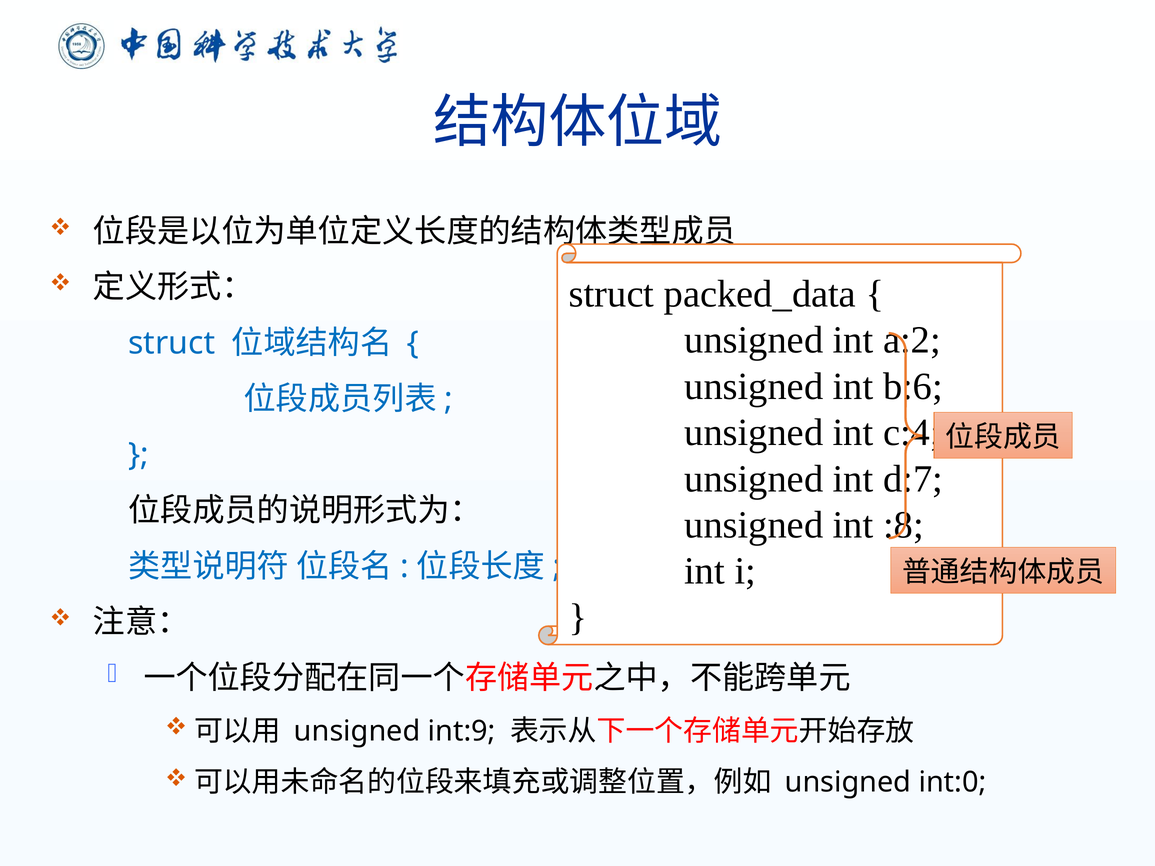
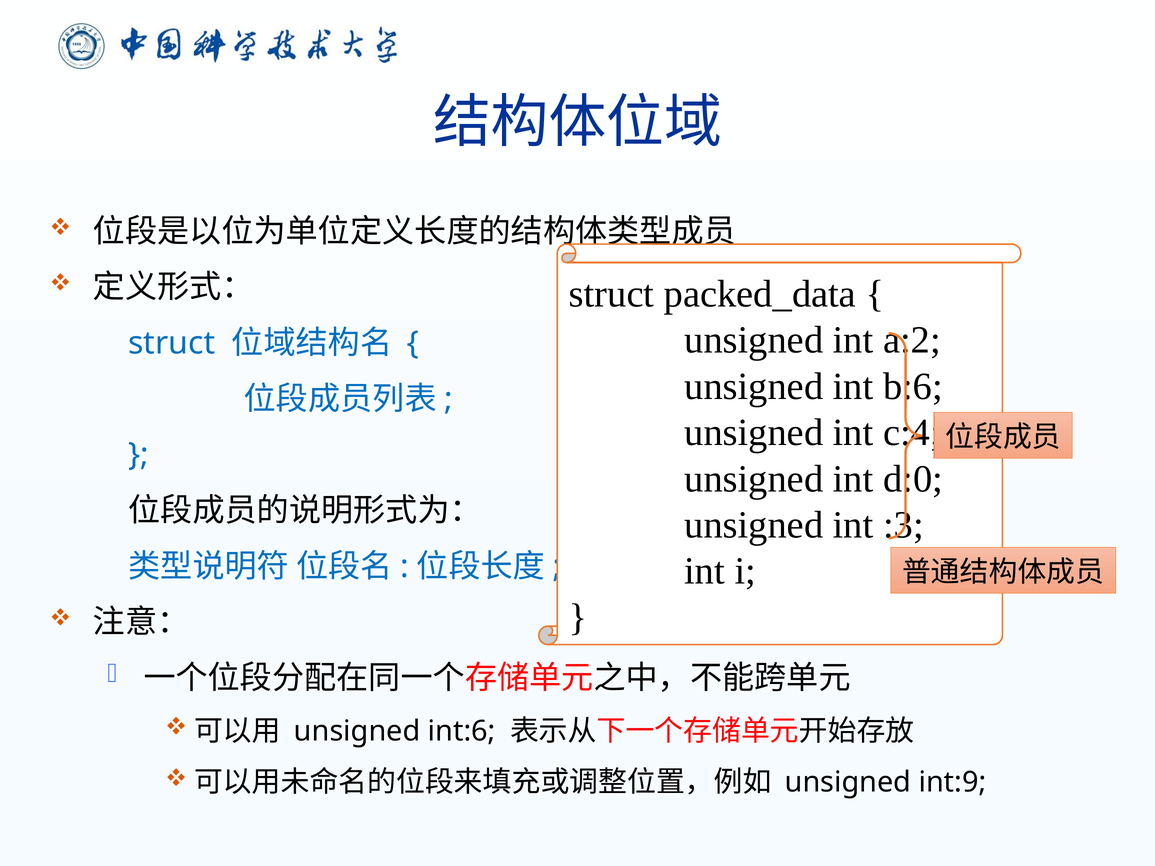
d:7: d:7 -> d:0 (913, 479)
:8: :8 -> :3 (903, 525)
int:9: int:9 -> int:6 (462, 731)
int:0: int:0 -> int:9 (953, 782)
